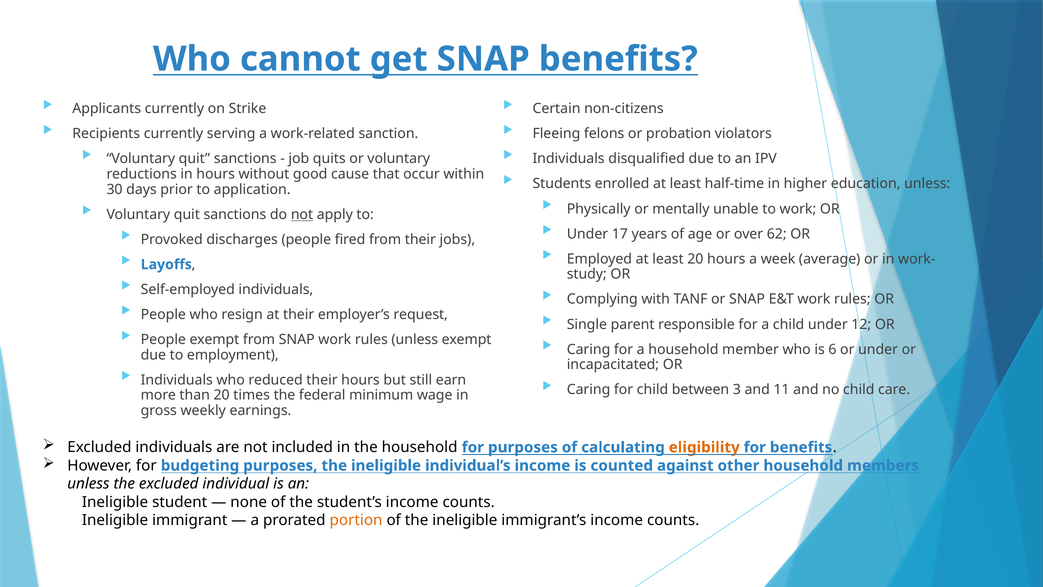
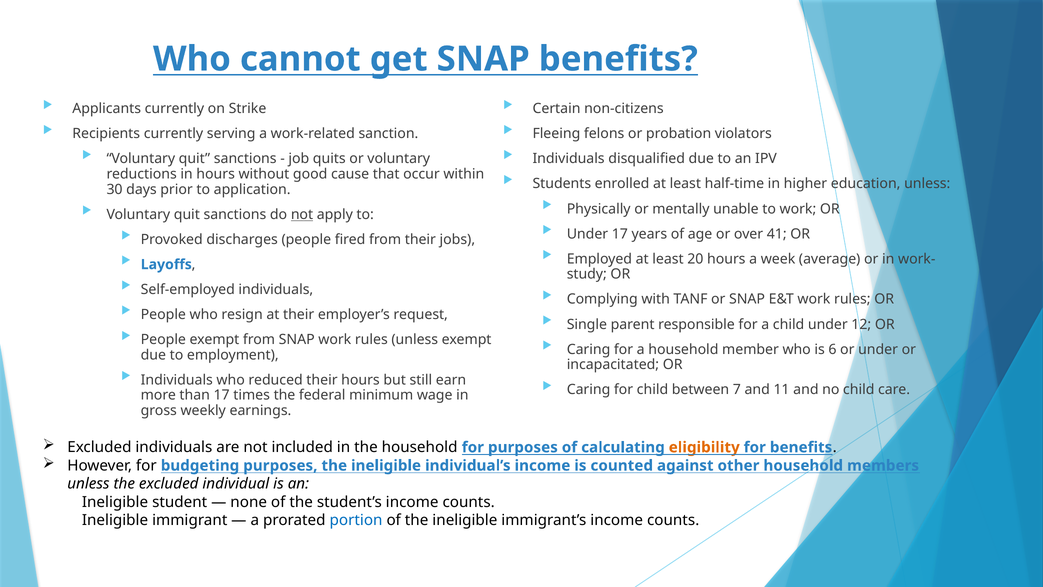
62: 62 -> 41 (777, 234)
3: 3 -> 7 (737, 390)
than 20: 20 -> 17 (222, 395)
portion colour: orange -> blue (356, 520)
